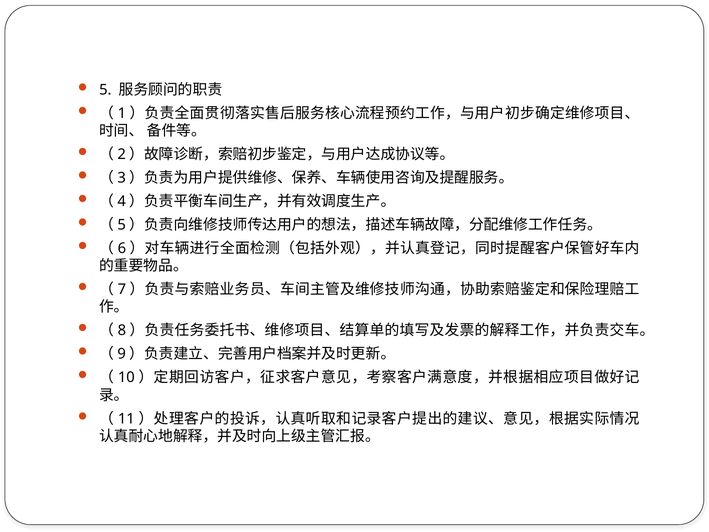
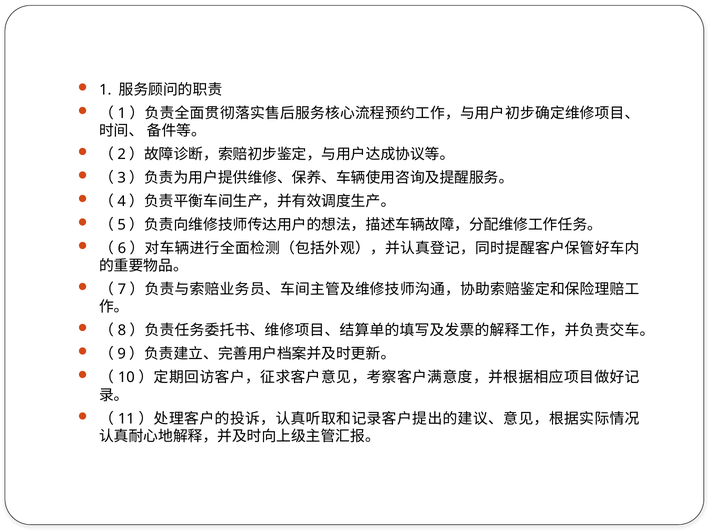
5: 5 -> 1 (105, 90)
